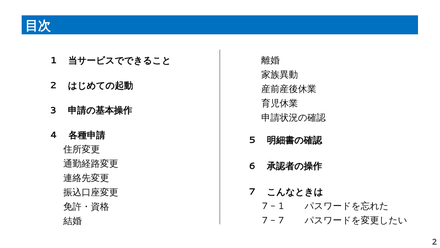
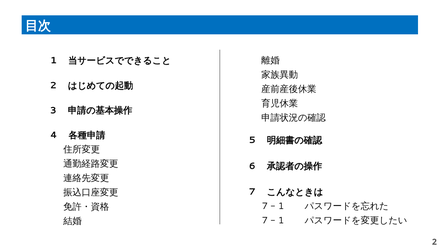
7: 7 -> 1 (281, 220)
